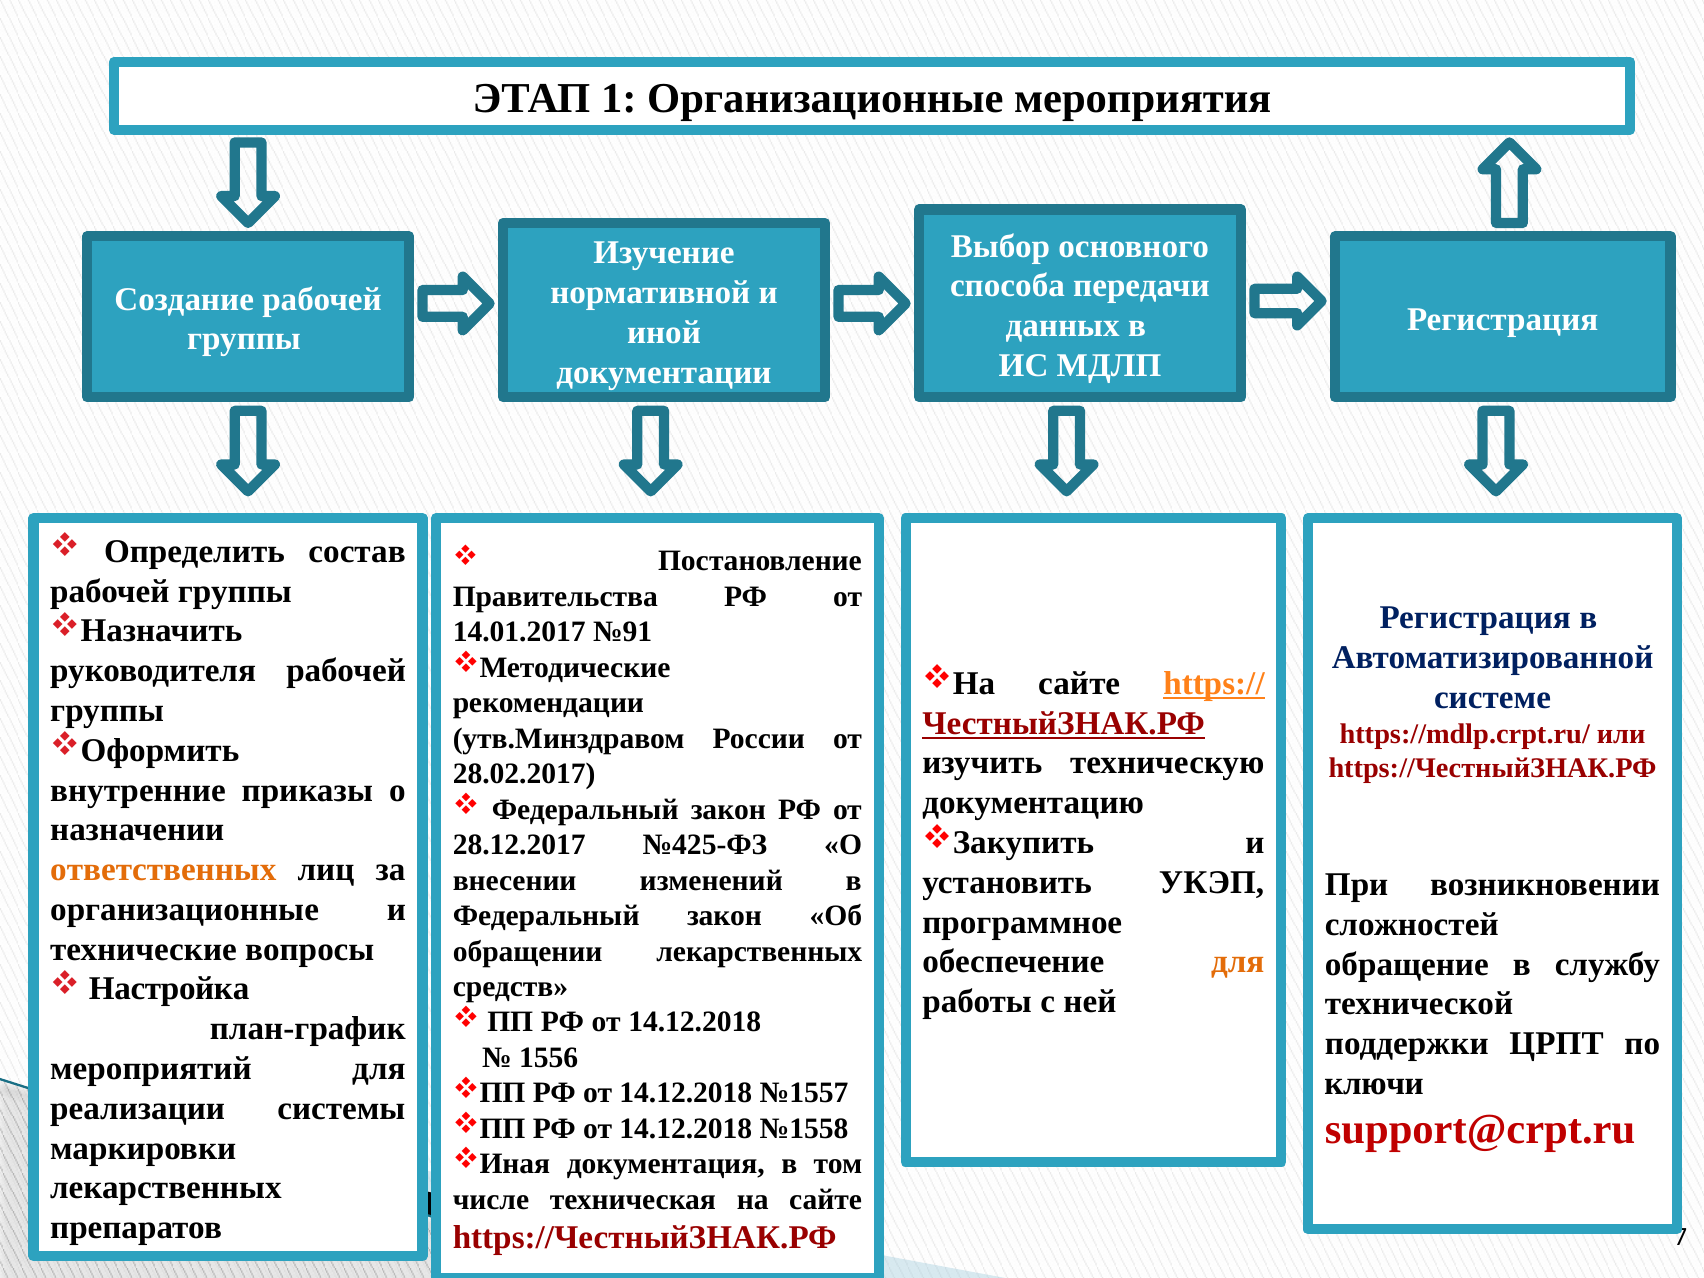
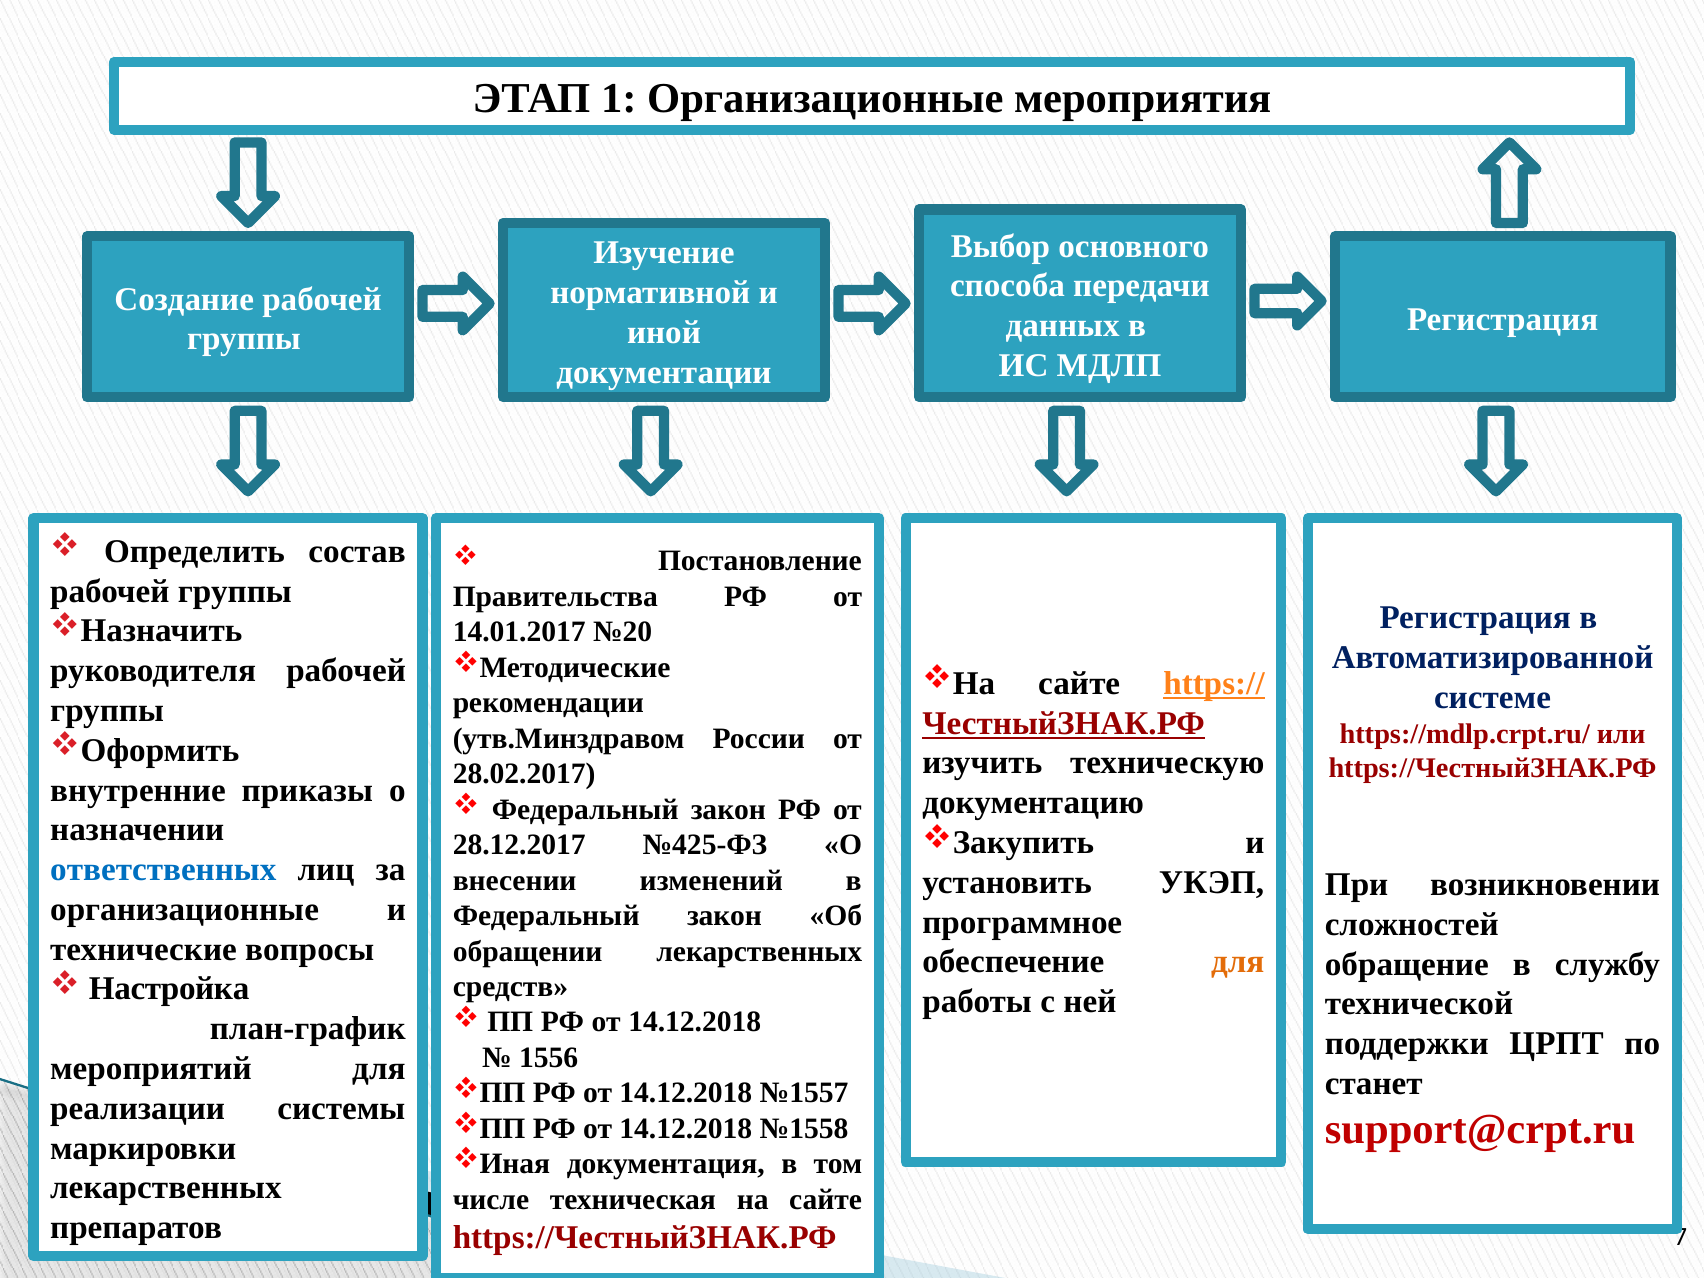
№91: №91 -> №20 (623, 632)
ответственных colour: orange -> blue (163, 870)
ключи: ключи -> станет (1374, 1084)
